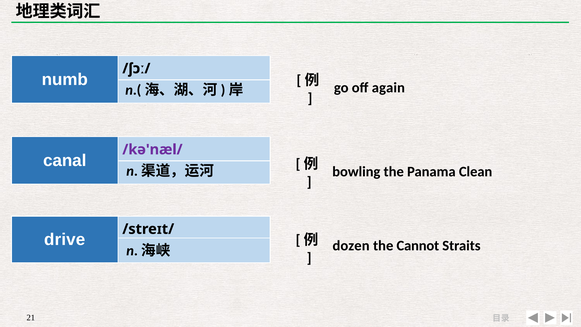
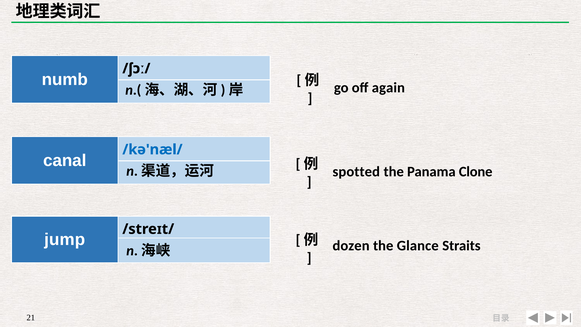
/kə'næl/ colour: purple -> blue (152, 149)
bowling: bowling -> spotted (356, 171)
Clean: Clean -> Clone (476, 171)
drive: drive -> jump (65, 240)
Cannot: Cannot -> Glance (418, 246)
